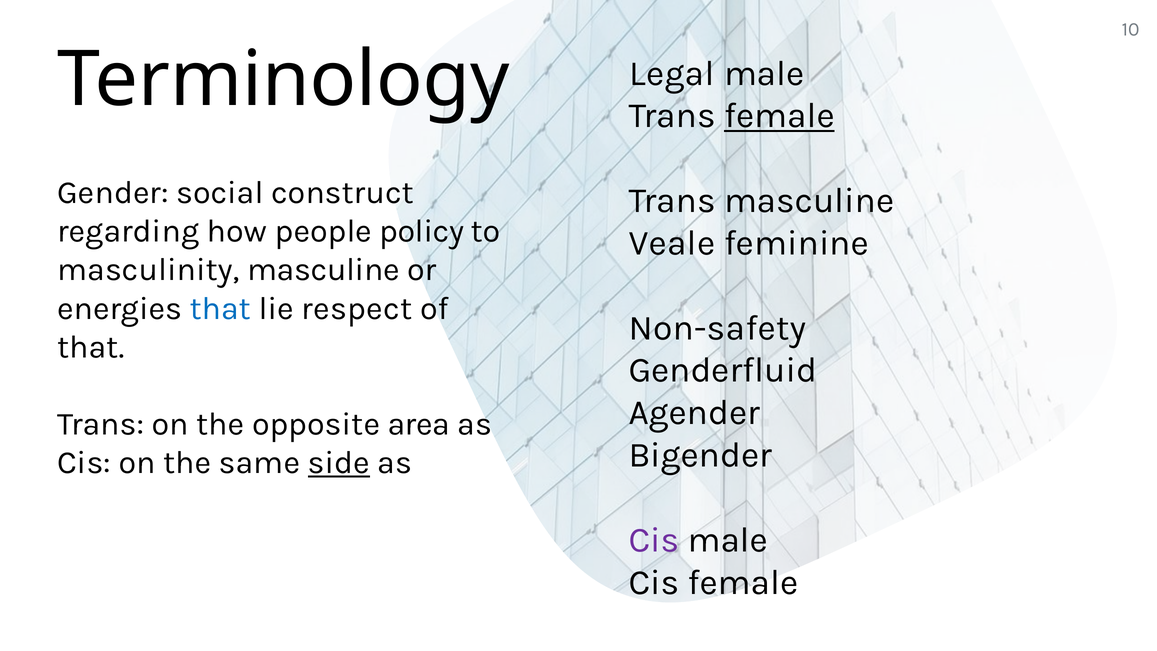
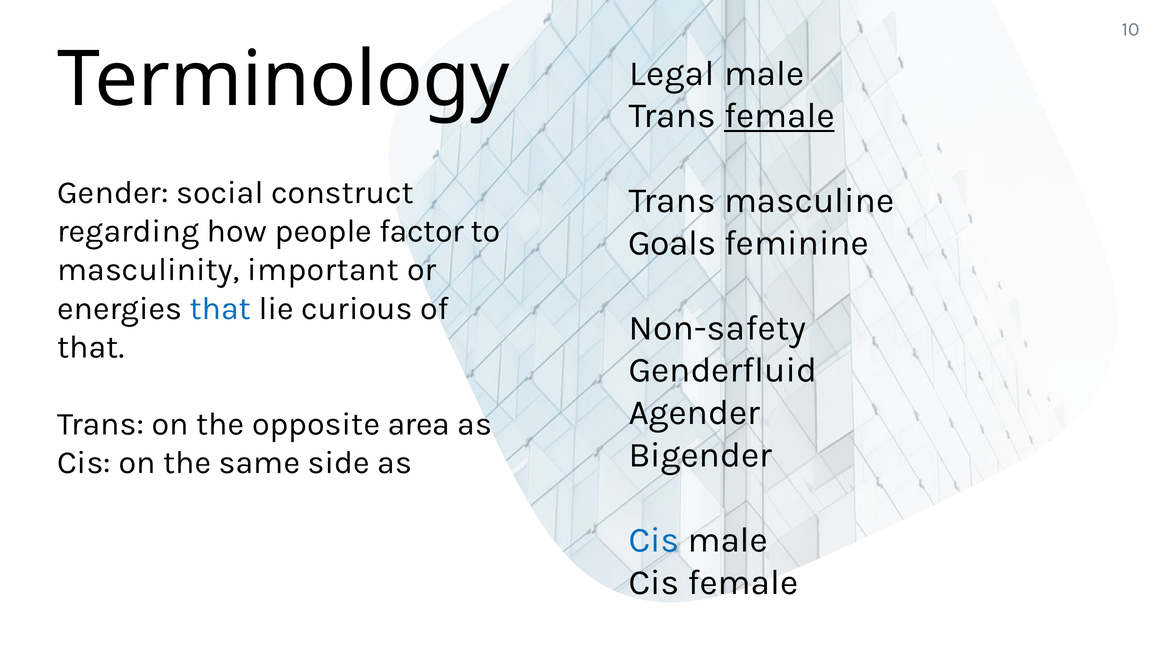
policy: policy -> factor (422, 231)
Veale: Veale -> Goals (672, 243)
masculinity masculine: masculine -> important (323, 270)
respect: respect -> curious (357, 308)
side underline: present -> none (339, 463)
Cis colour: purple -> blue (654, 540)
